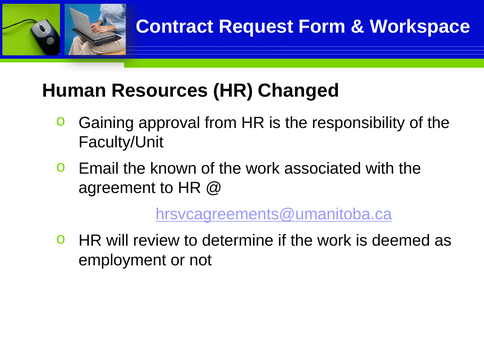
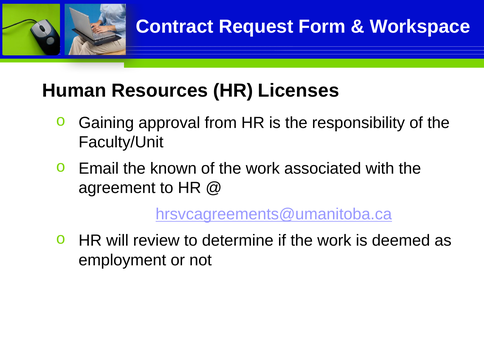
Changed: Changed -> Licenses (299, 91)
